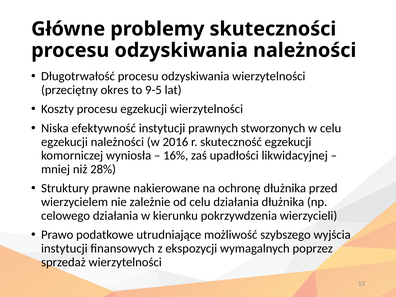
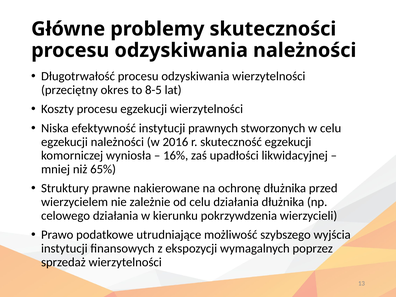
9-5: 9-5 -> 8-5 (153, 90)
28%: 28% -> 65% (103, 169)
